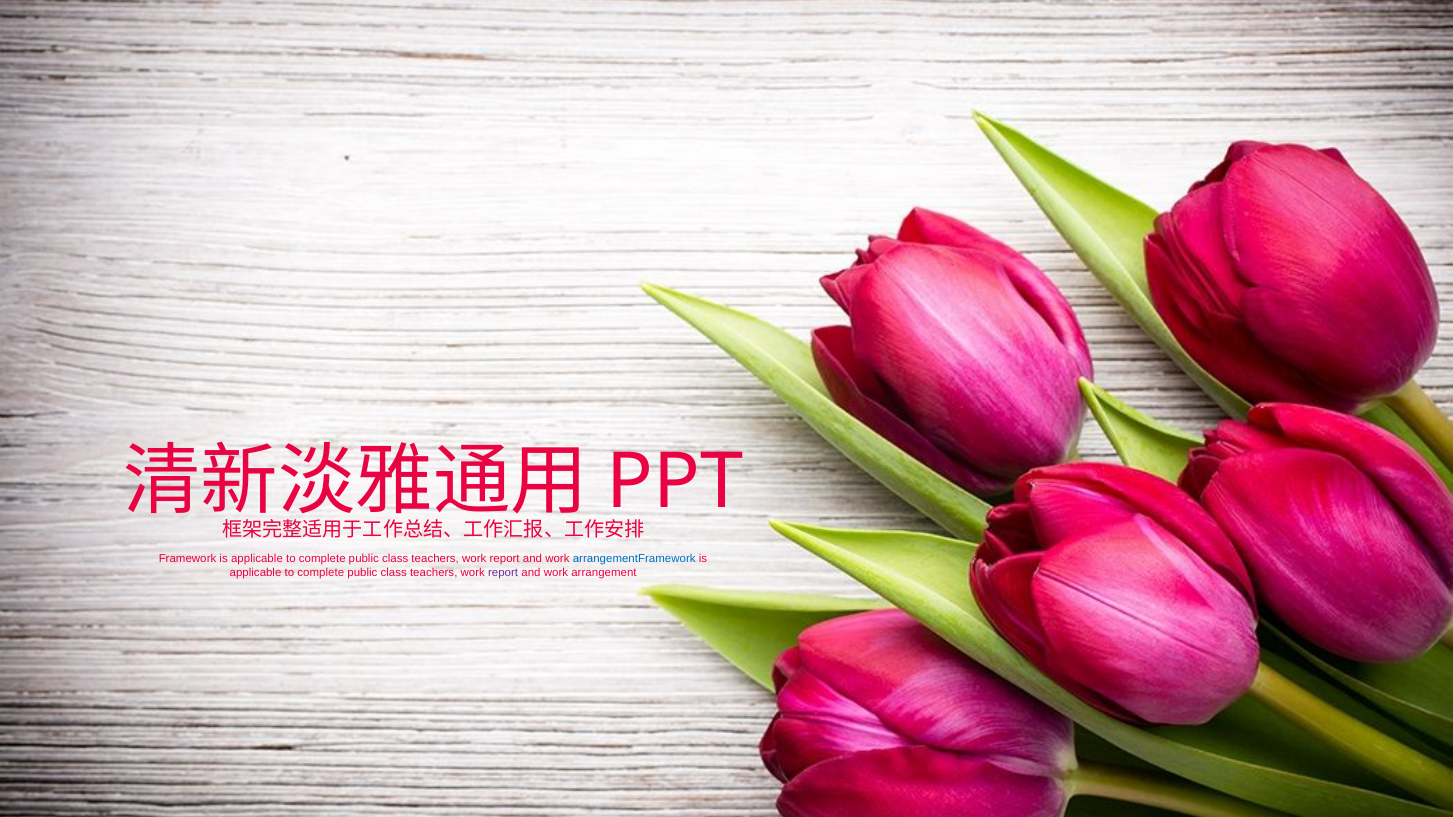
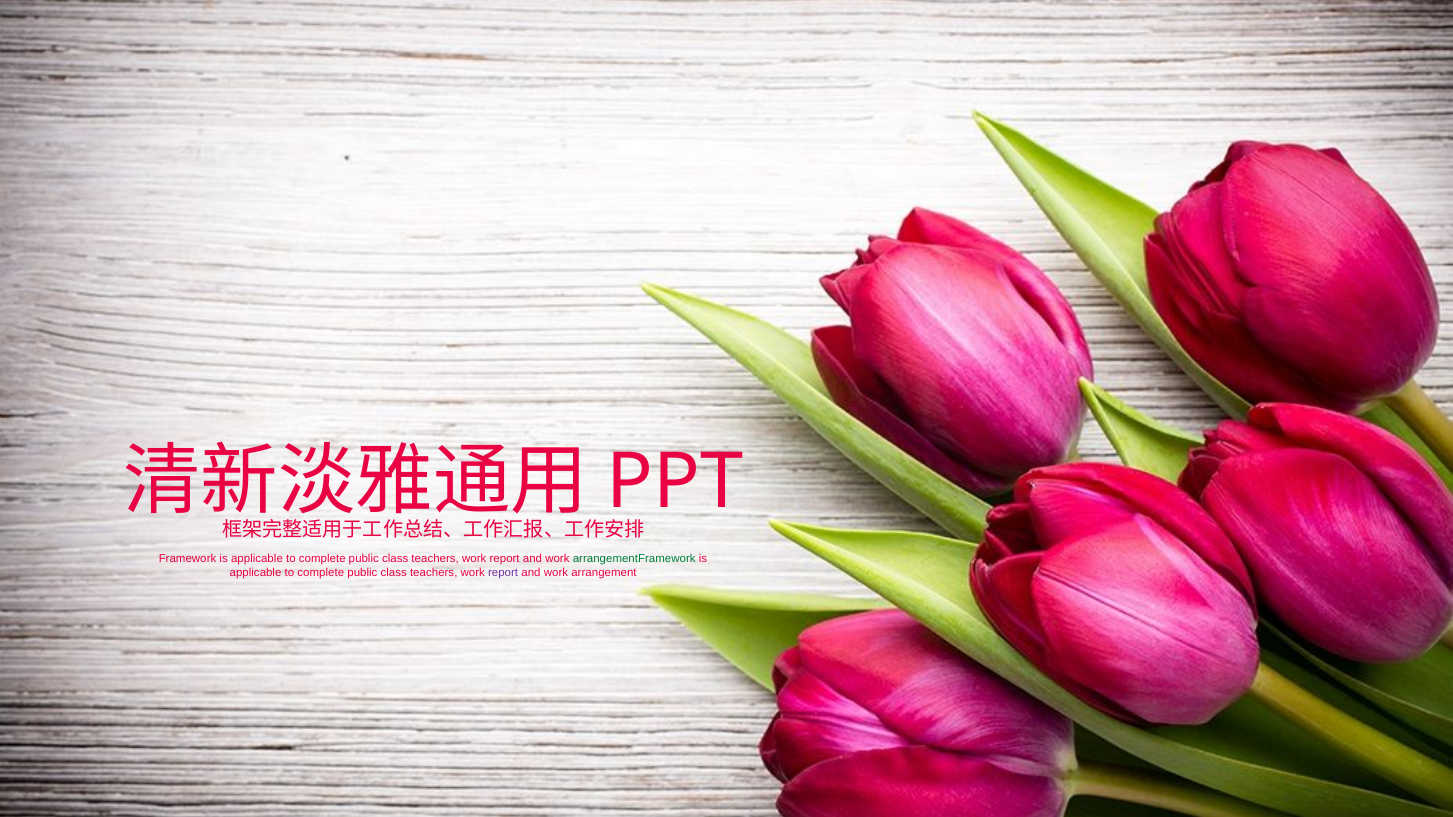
arrangementFramework colour: blue -> green (634, 559)
